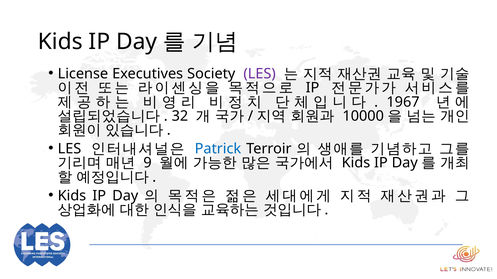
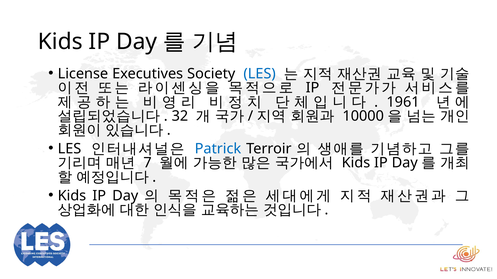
LES colour: purple -> blue (260, 74)
1967: 1967 -> 1961 (403, 102)
9: 9 -> 7 (148, 163)
